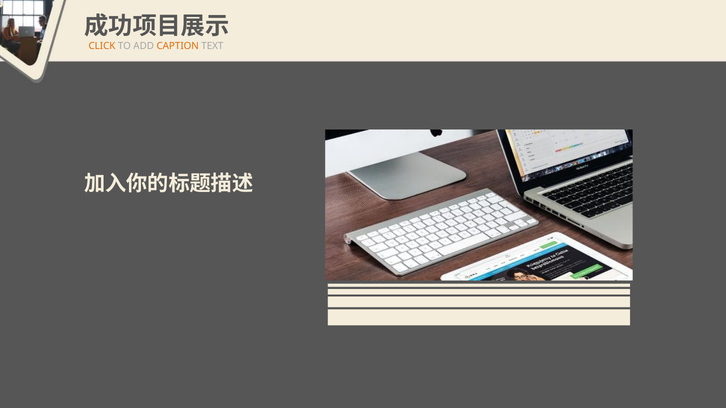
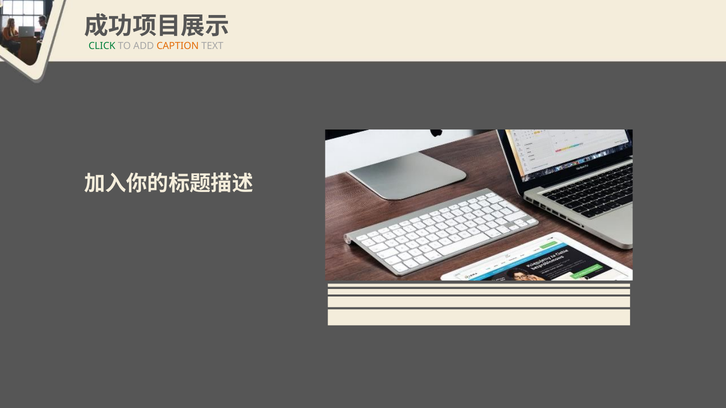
CLICK colour: orange -> green (102, 46)
